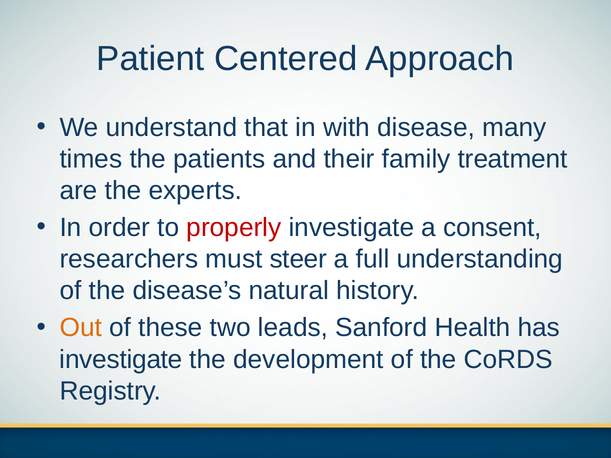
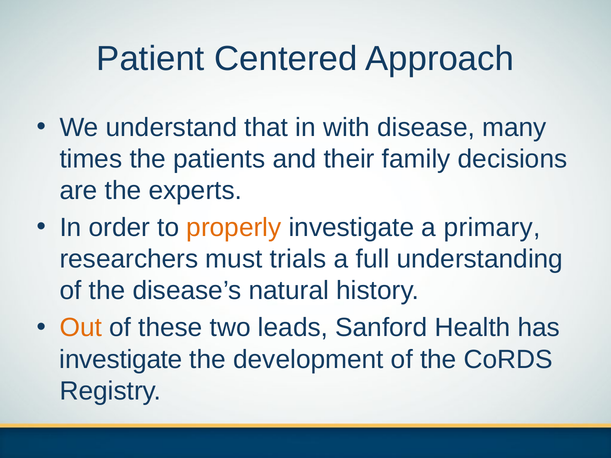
treatment: treatment -> decisions (513, 159)
properly colour: red -> orange (234, 228)
consent: consent -> primary (492, 228)
steer: steer -> trials (298, 259)
